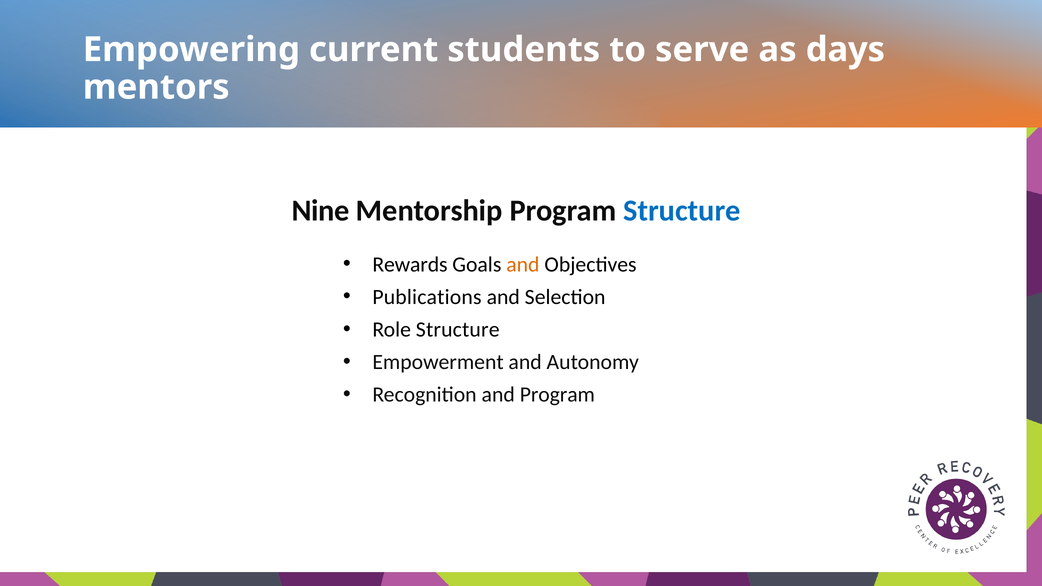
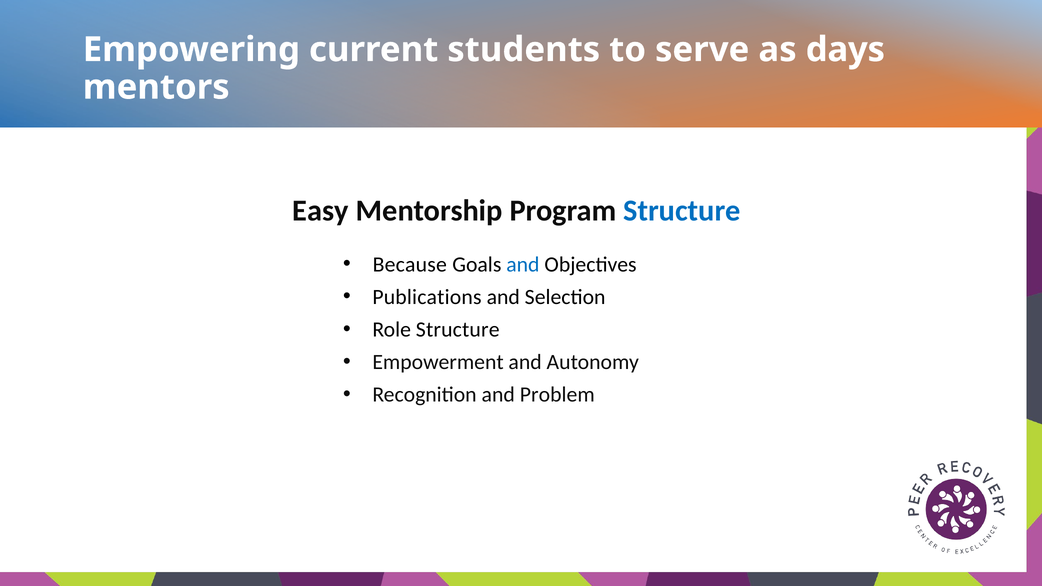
Nine: Nine -> Easy (320, 211)
Rewards: Rewards -> Because (410, 264)
and colour: orange -> blue (523, 264)
and Program: Program -> Problem (557, 395)
